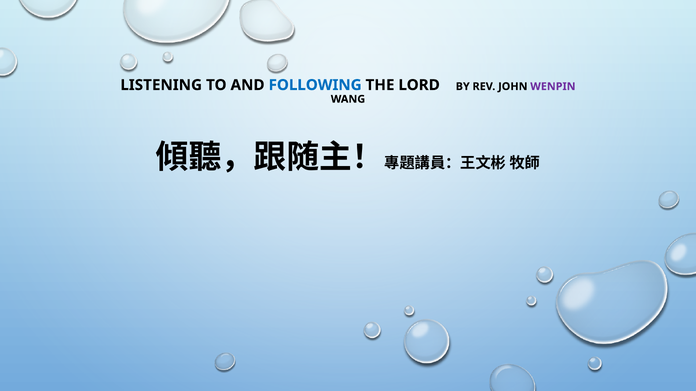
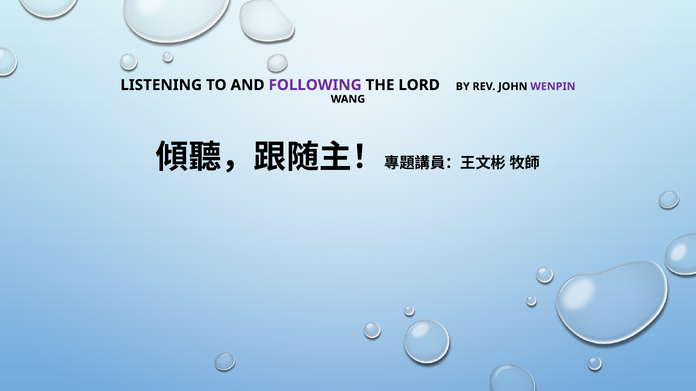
FOLLOWING colour: blue -> purple (315, 85)
